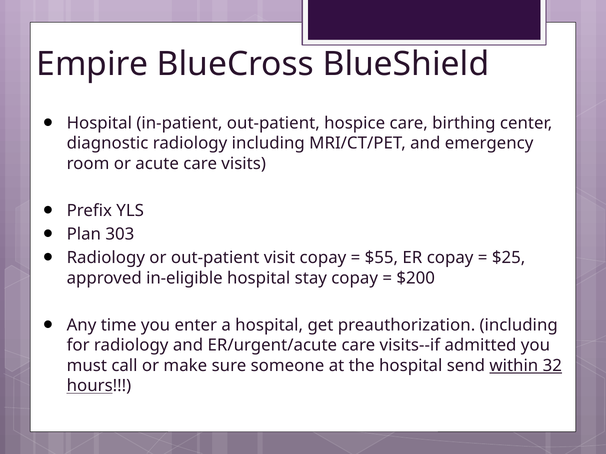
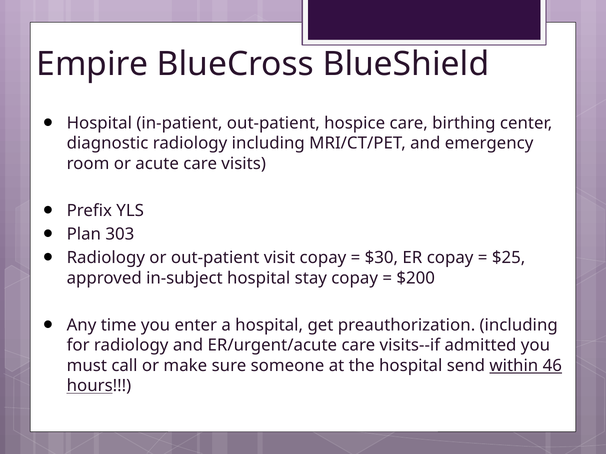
$55: $55 -> $30 (381, 258)
in-eligible: in-eligible -> in-subject (184, 278)
32: 32 -> 46 (552, 366)
